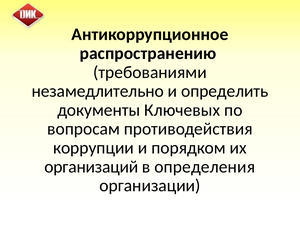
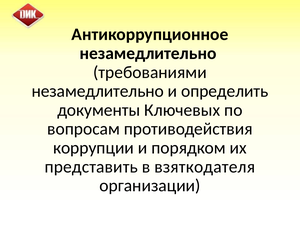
распространению: распространению -> незамедлительно (148, 53)
организаций: организаций -> представить (91, 167)
определения: определения -> взяткодателя (205, 167)
